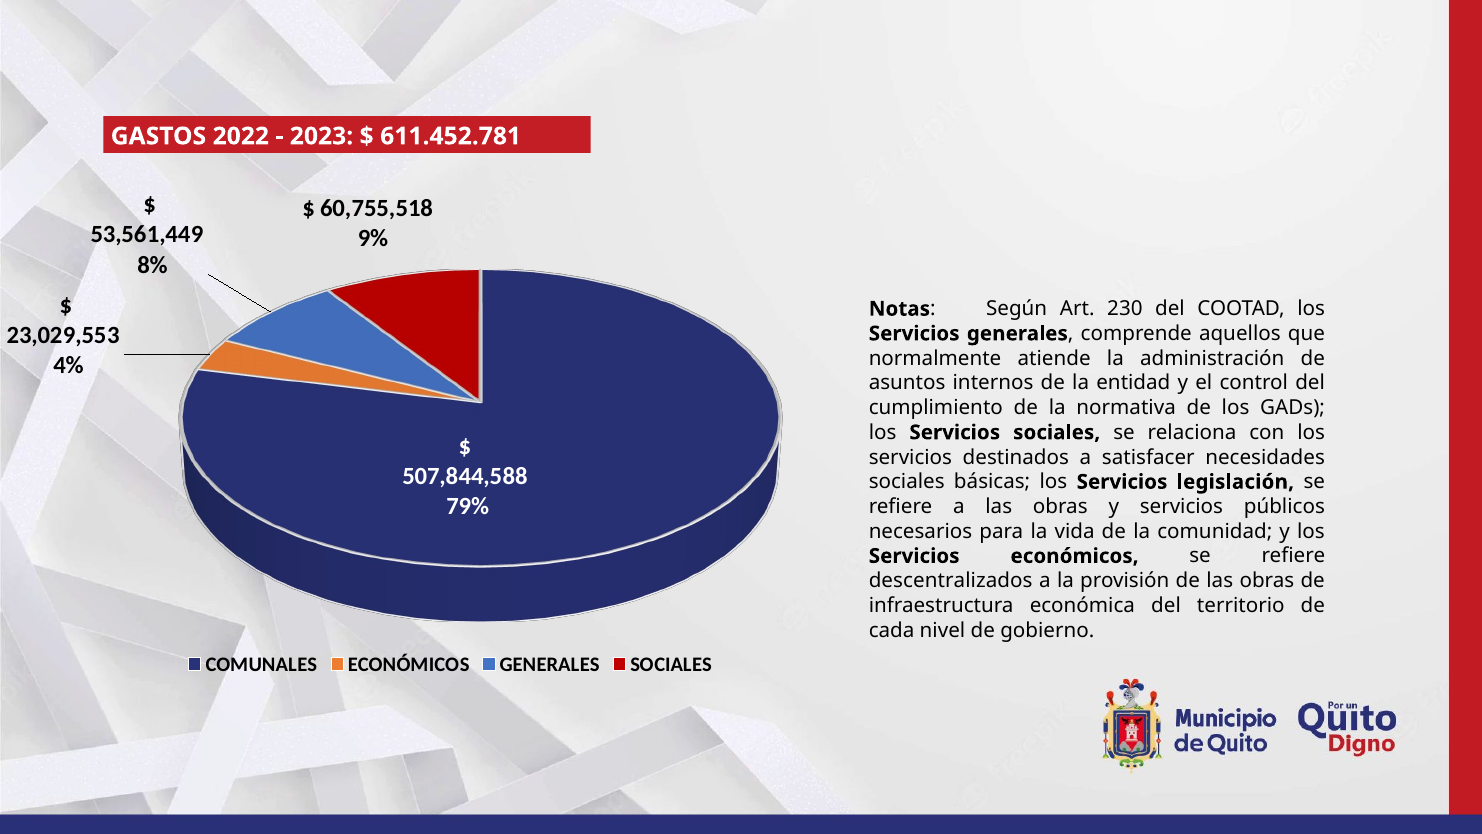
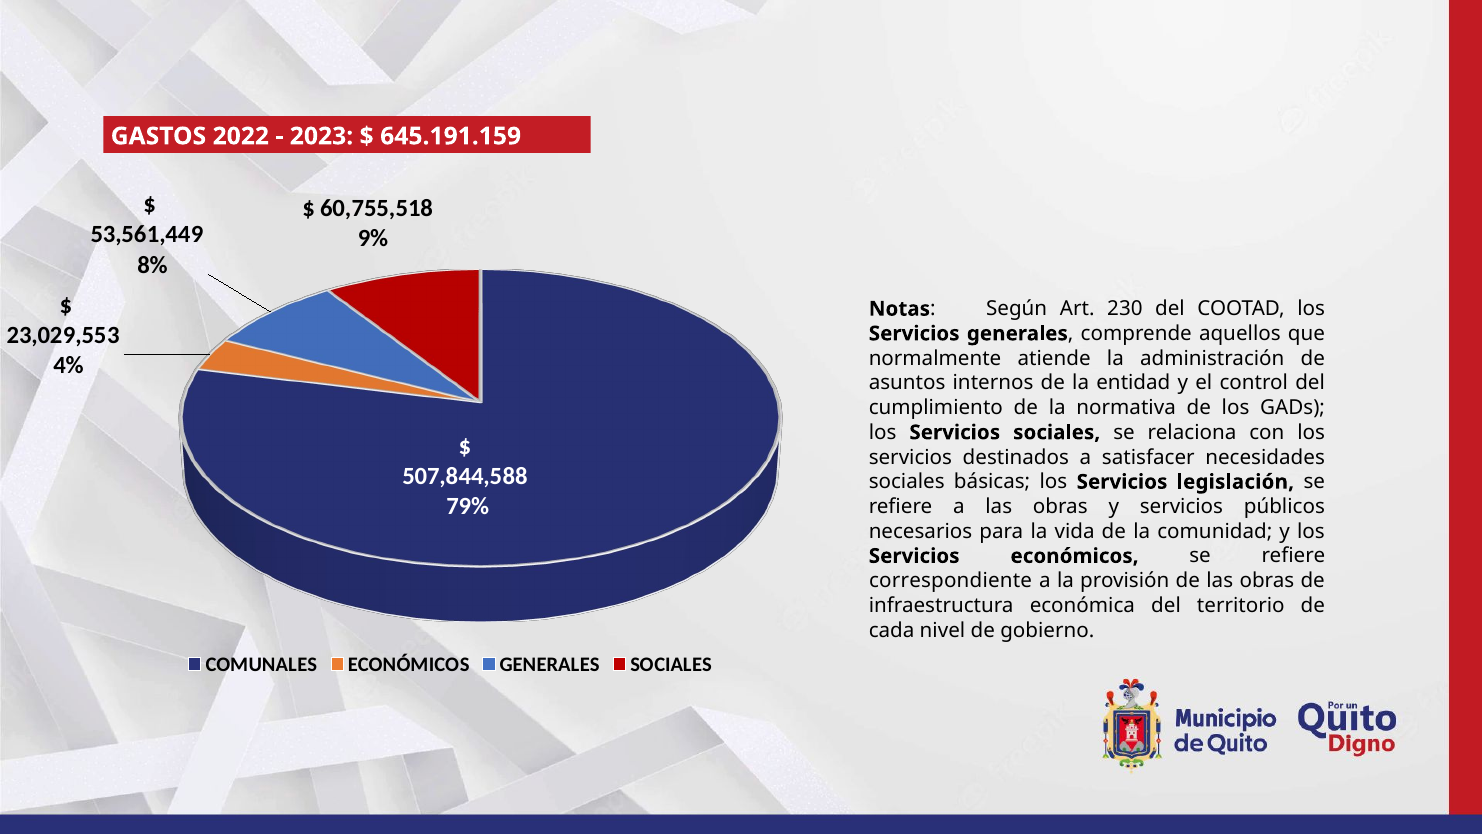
611.452.781: 611.452.781 -> 645.191.159 (451, 136)
descentralizados: descentralizados -> correspondiente (951, 581)
